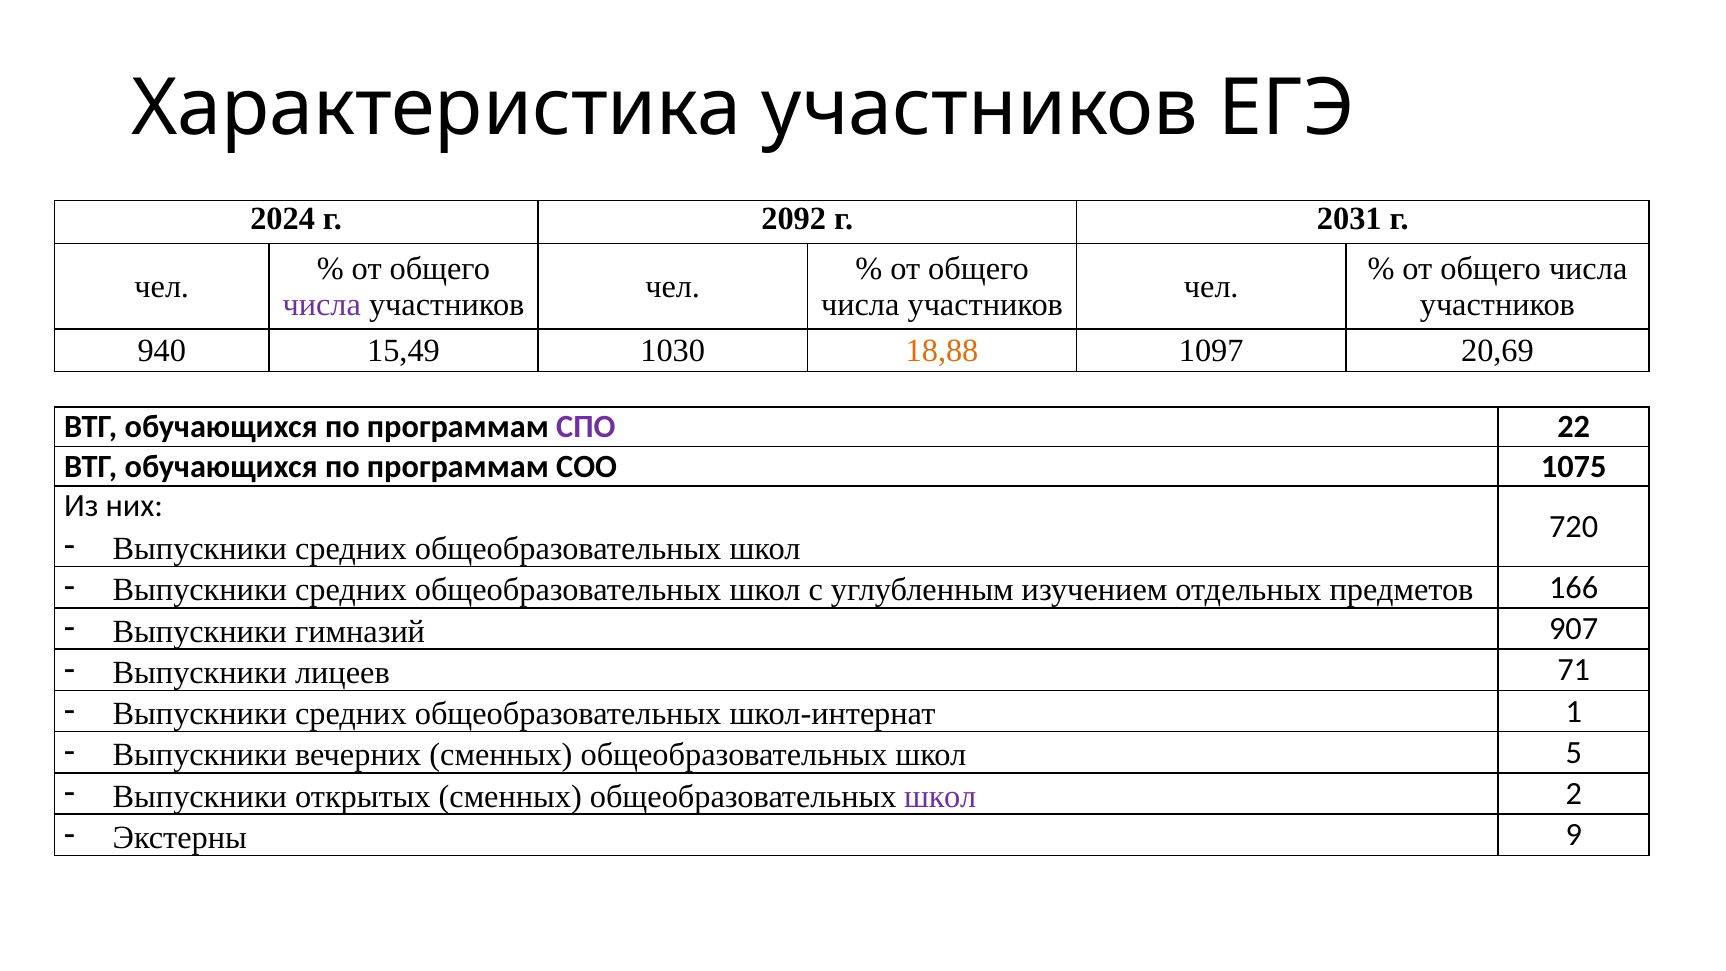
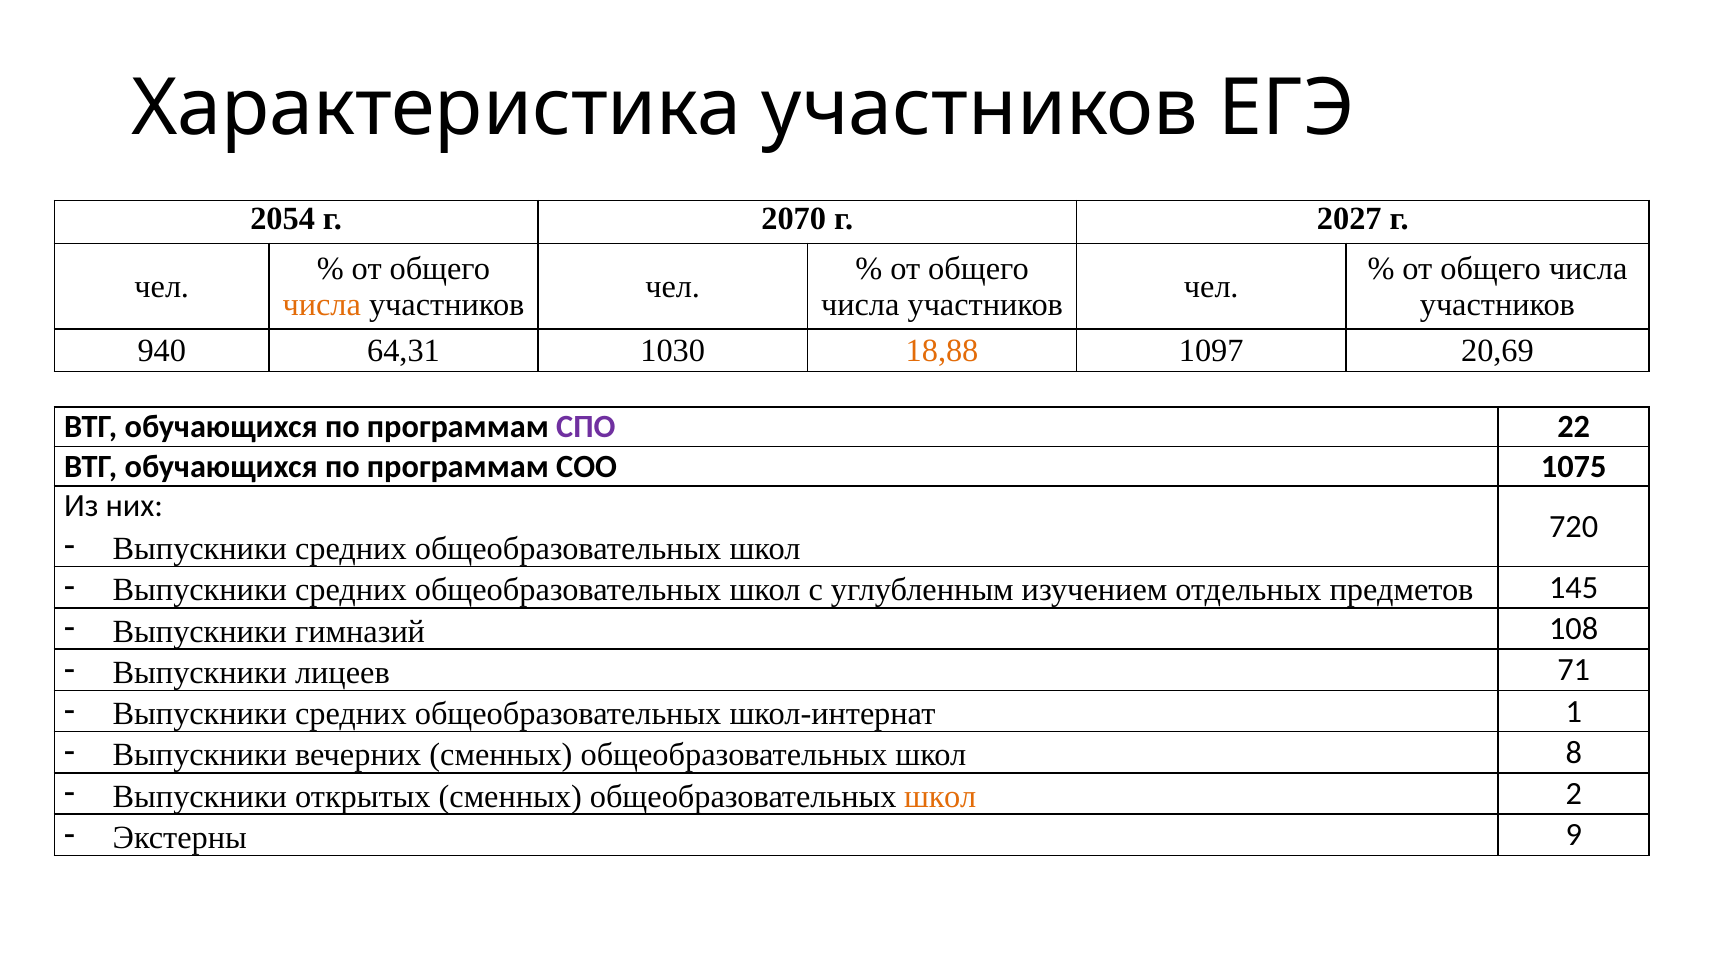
2024: 2024 -> 2054 (283, 219)
2092: 2092 -> 2070 (794, 219)
2031: 2031 -> 2027 (1349, 219)
числа colour: purple -> orange (322, 304)
15,49: 15,49 -> 64,31 (404, 350)
166: 166 -> 145 (1574, 588)
907: 907 -> 108 (1574, 629)
5: 5 -> 8 (1574, 753)
школ colour: purple -> orange (940, 796)
